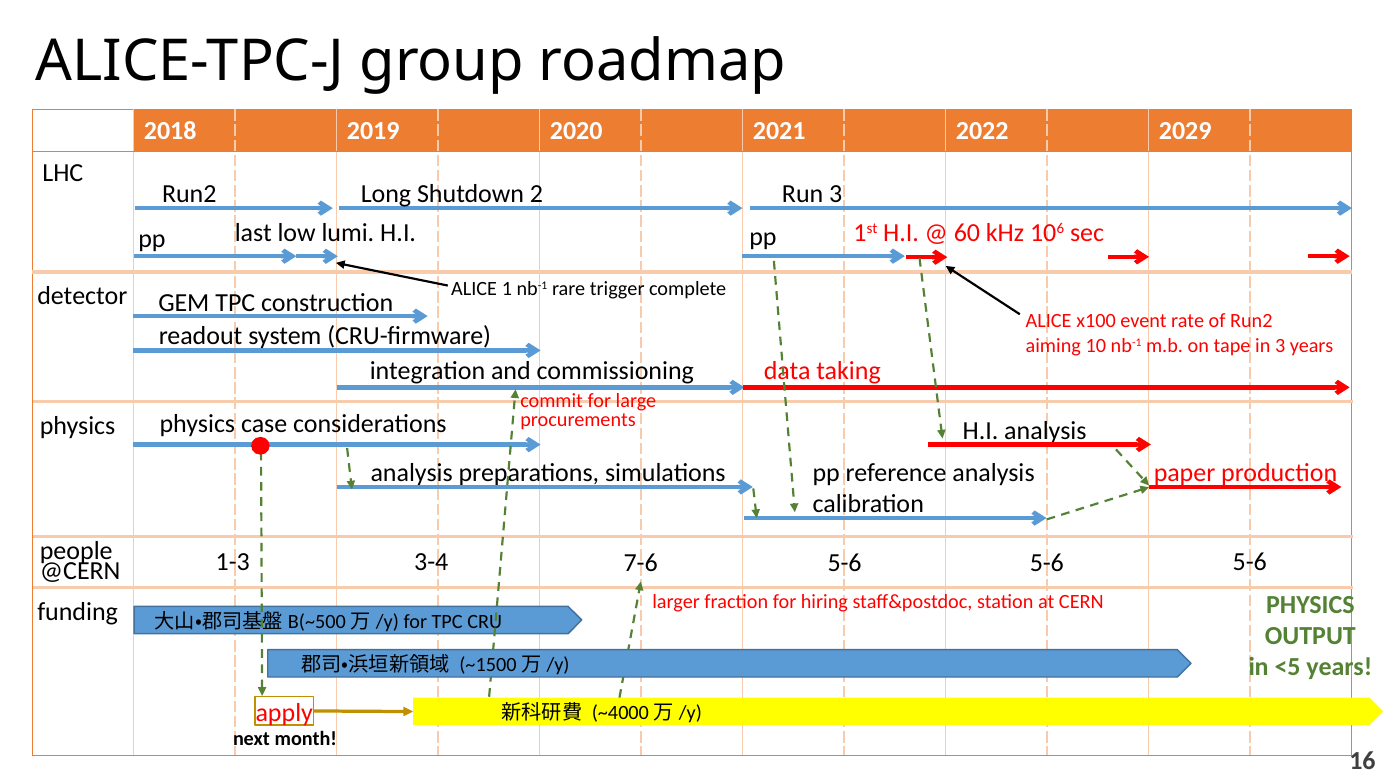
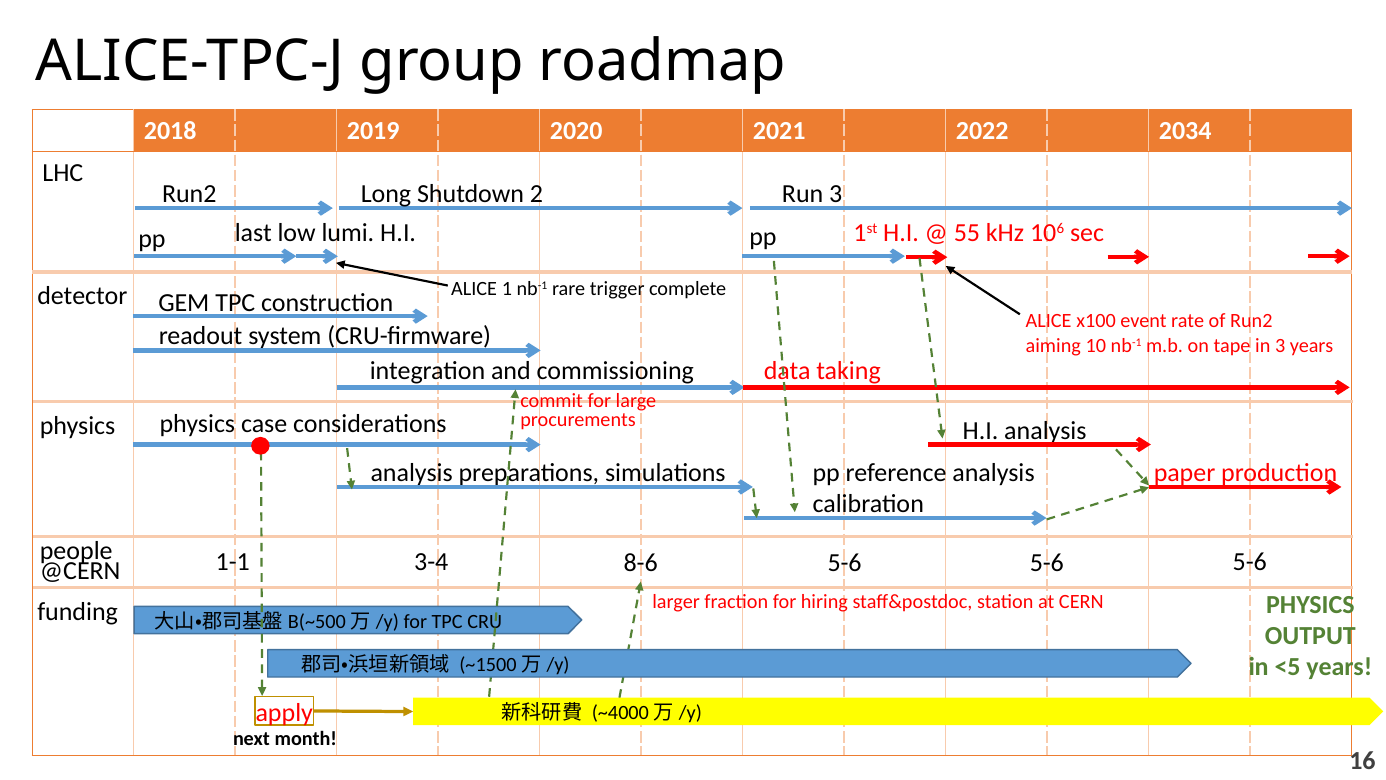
2029: 2029 -> 2034 (1185, 131)
60: 60 -> 55 (967, 232)
1-3: 1-3 -> 1-1 (233, 562)
7-6: 7-6 -> 8-6 (641, 562)
